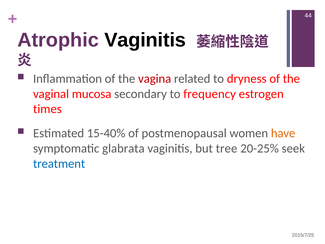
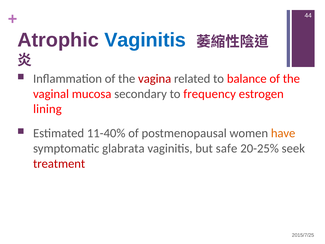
Vaginitis colour: black -> blue (145, 40)
dryness: dryness -> balance (247, 79)
times: times -> lining (47, 109)
15-40%: 15-40% -> 11-40% (106, 133)
tree: tree -> safe (227, 148)
treatment colour: blue -> red (59, 163)
